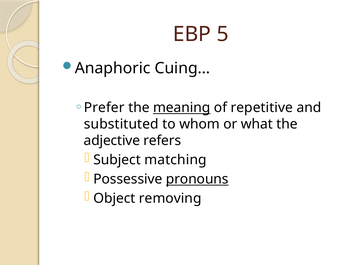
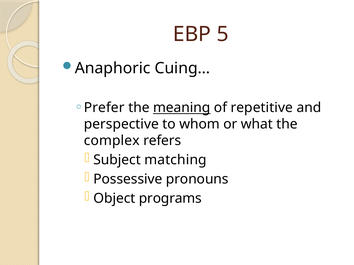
substituted: substituted -> perspective (121, 124)
adjective: adjective -> complex (112, 141)
pronouns underline: present -> none (197, 179)
removing: removing -> programs (170, 199)
